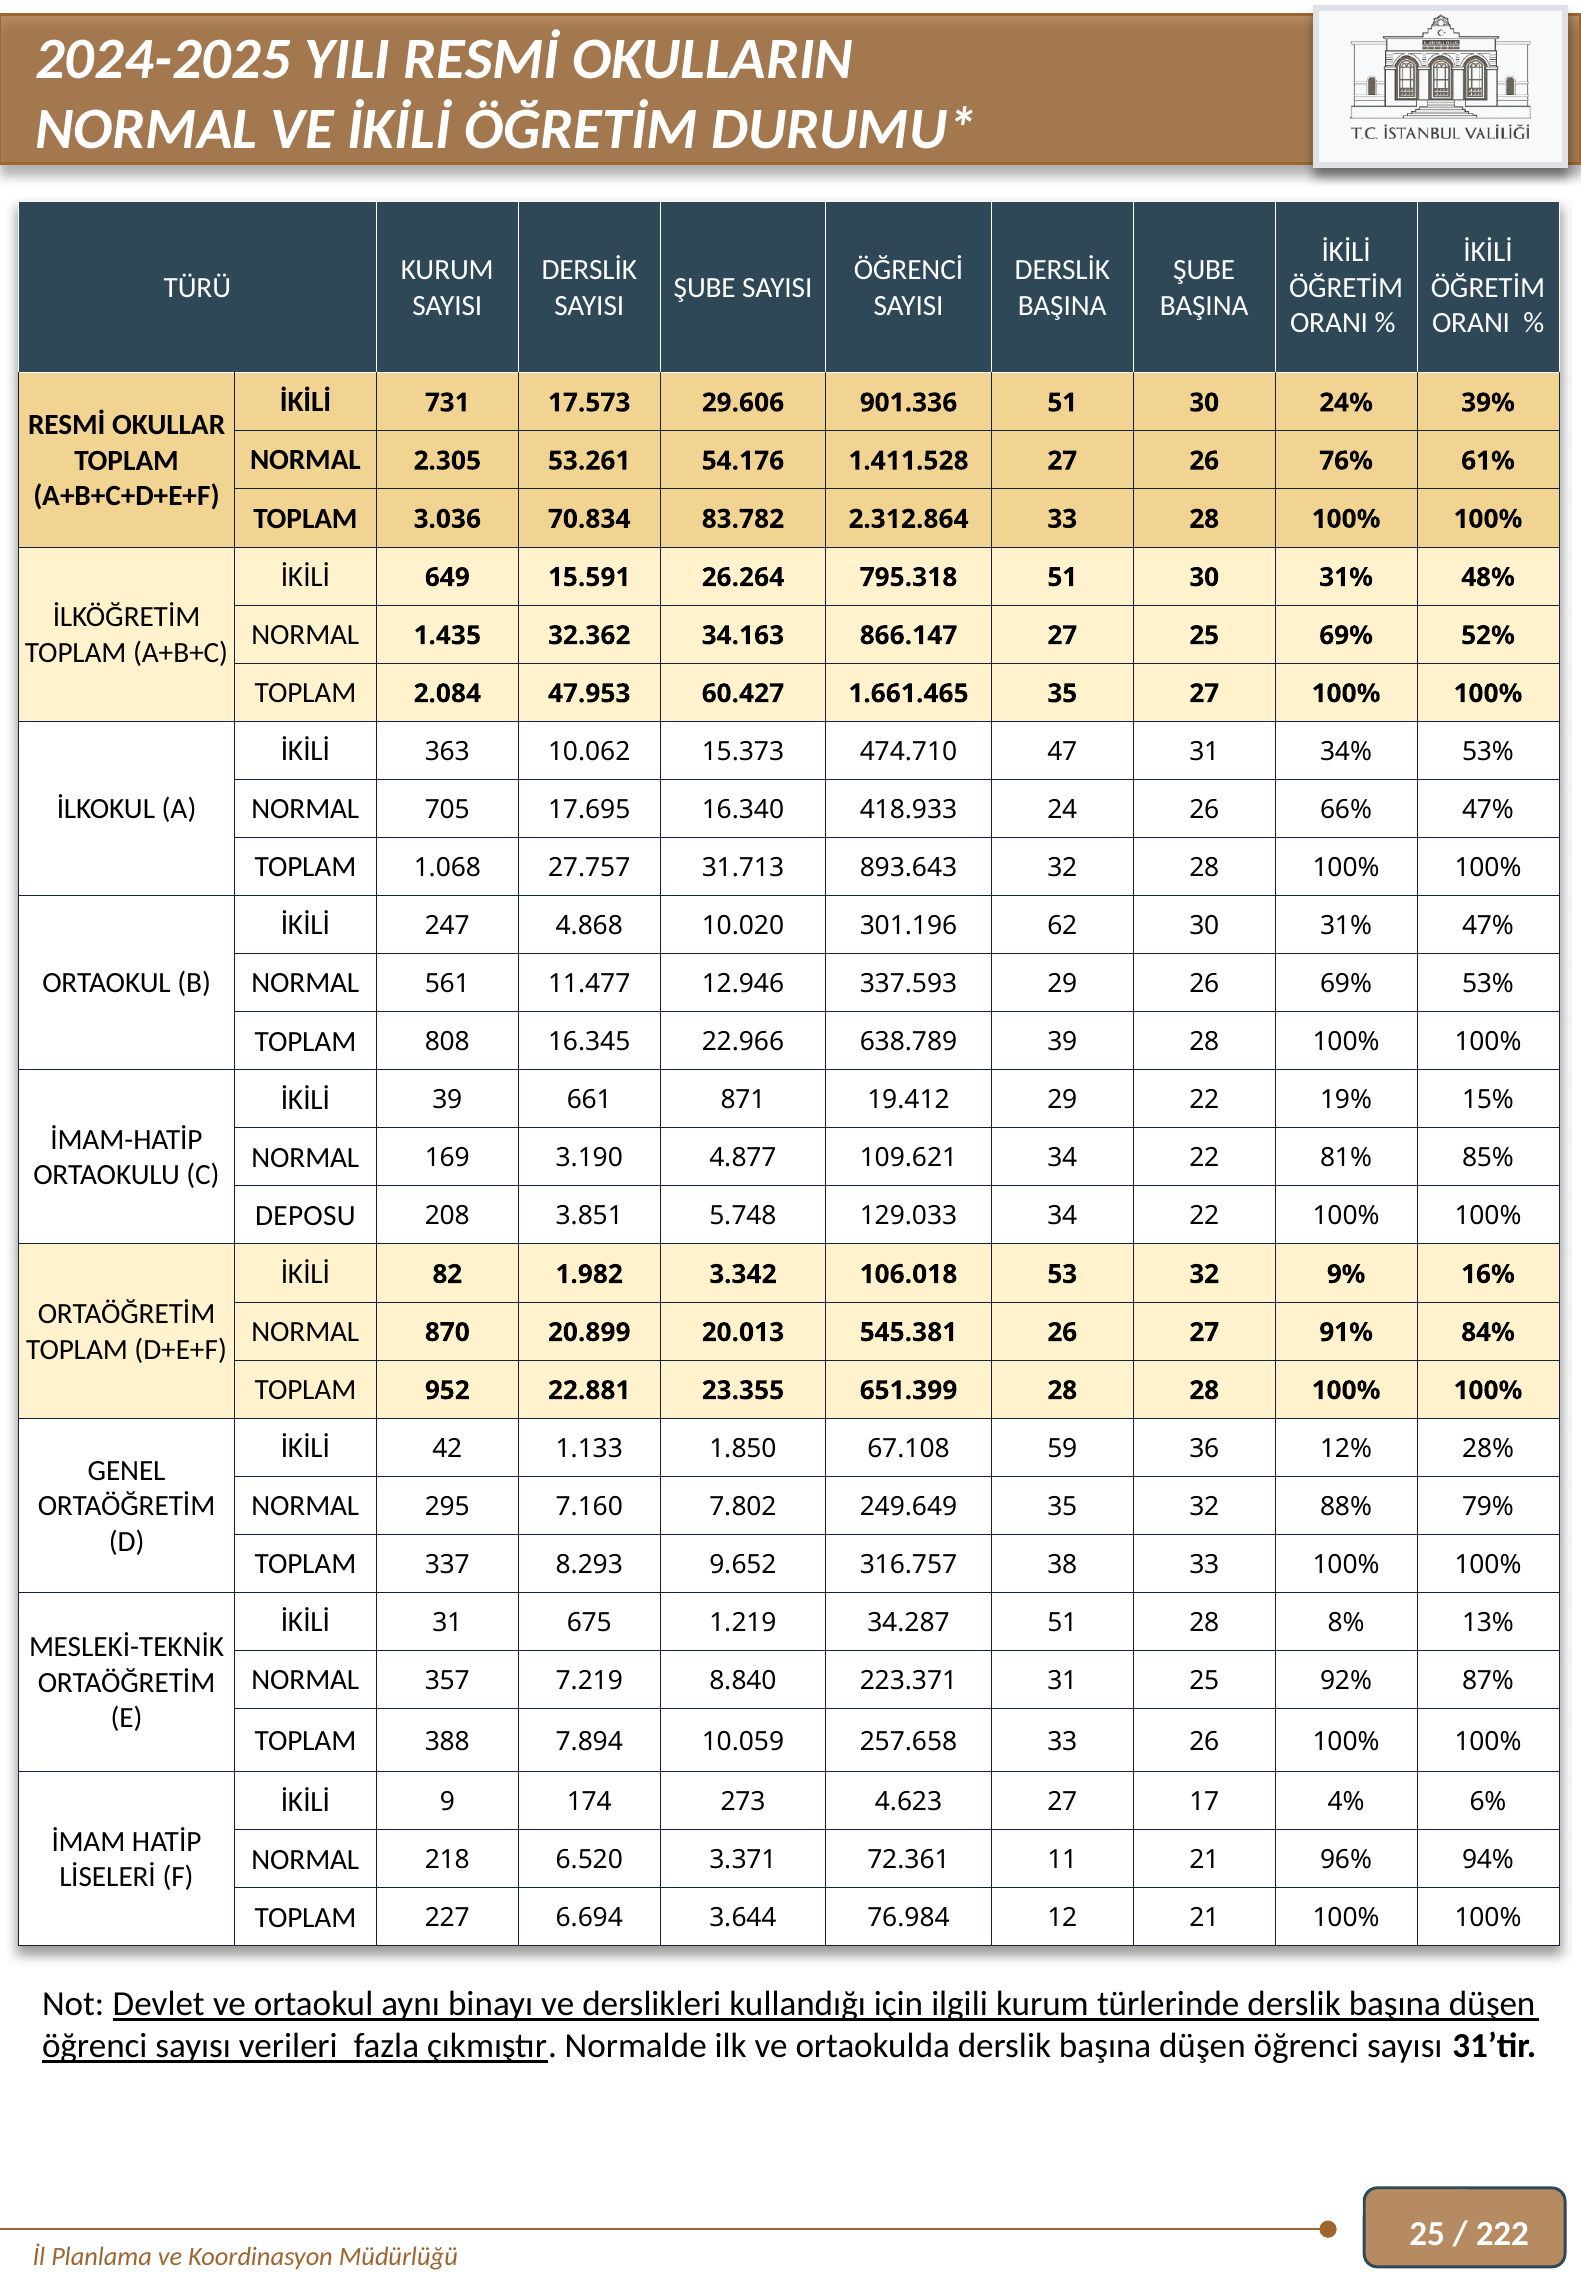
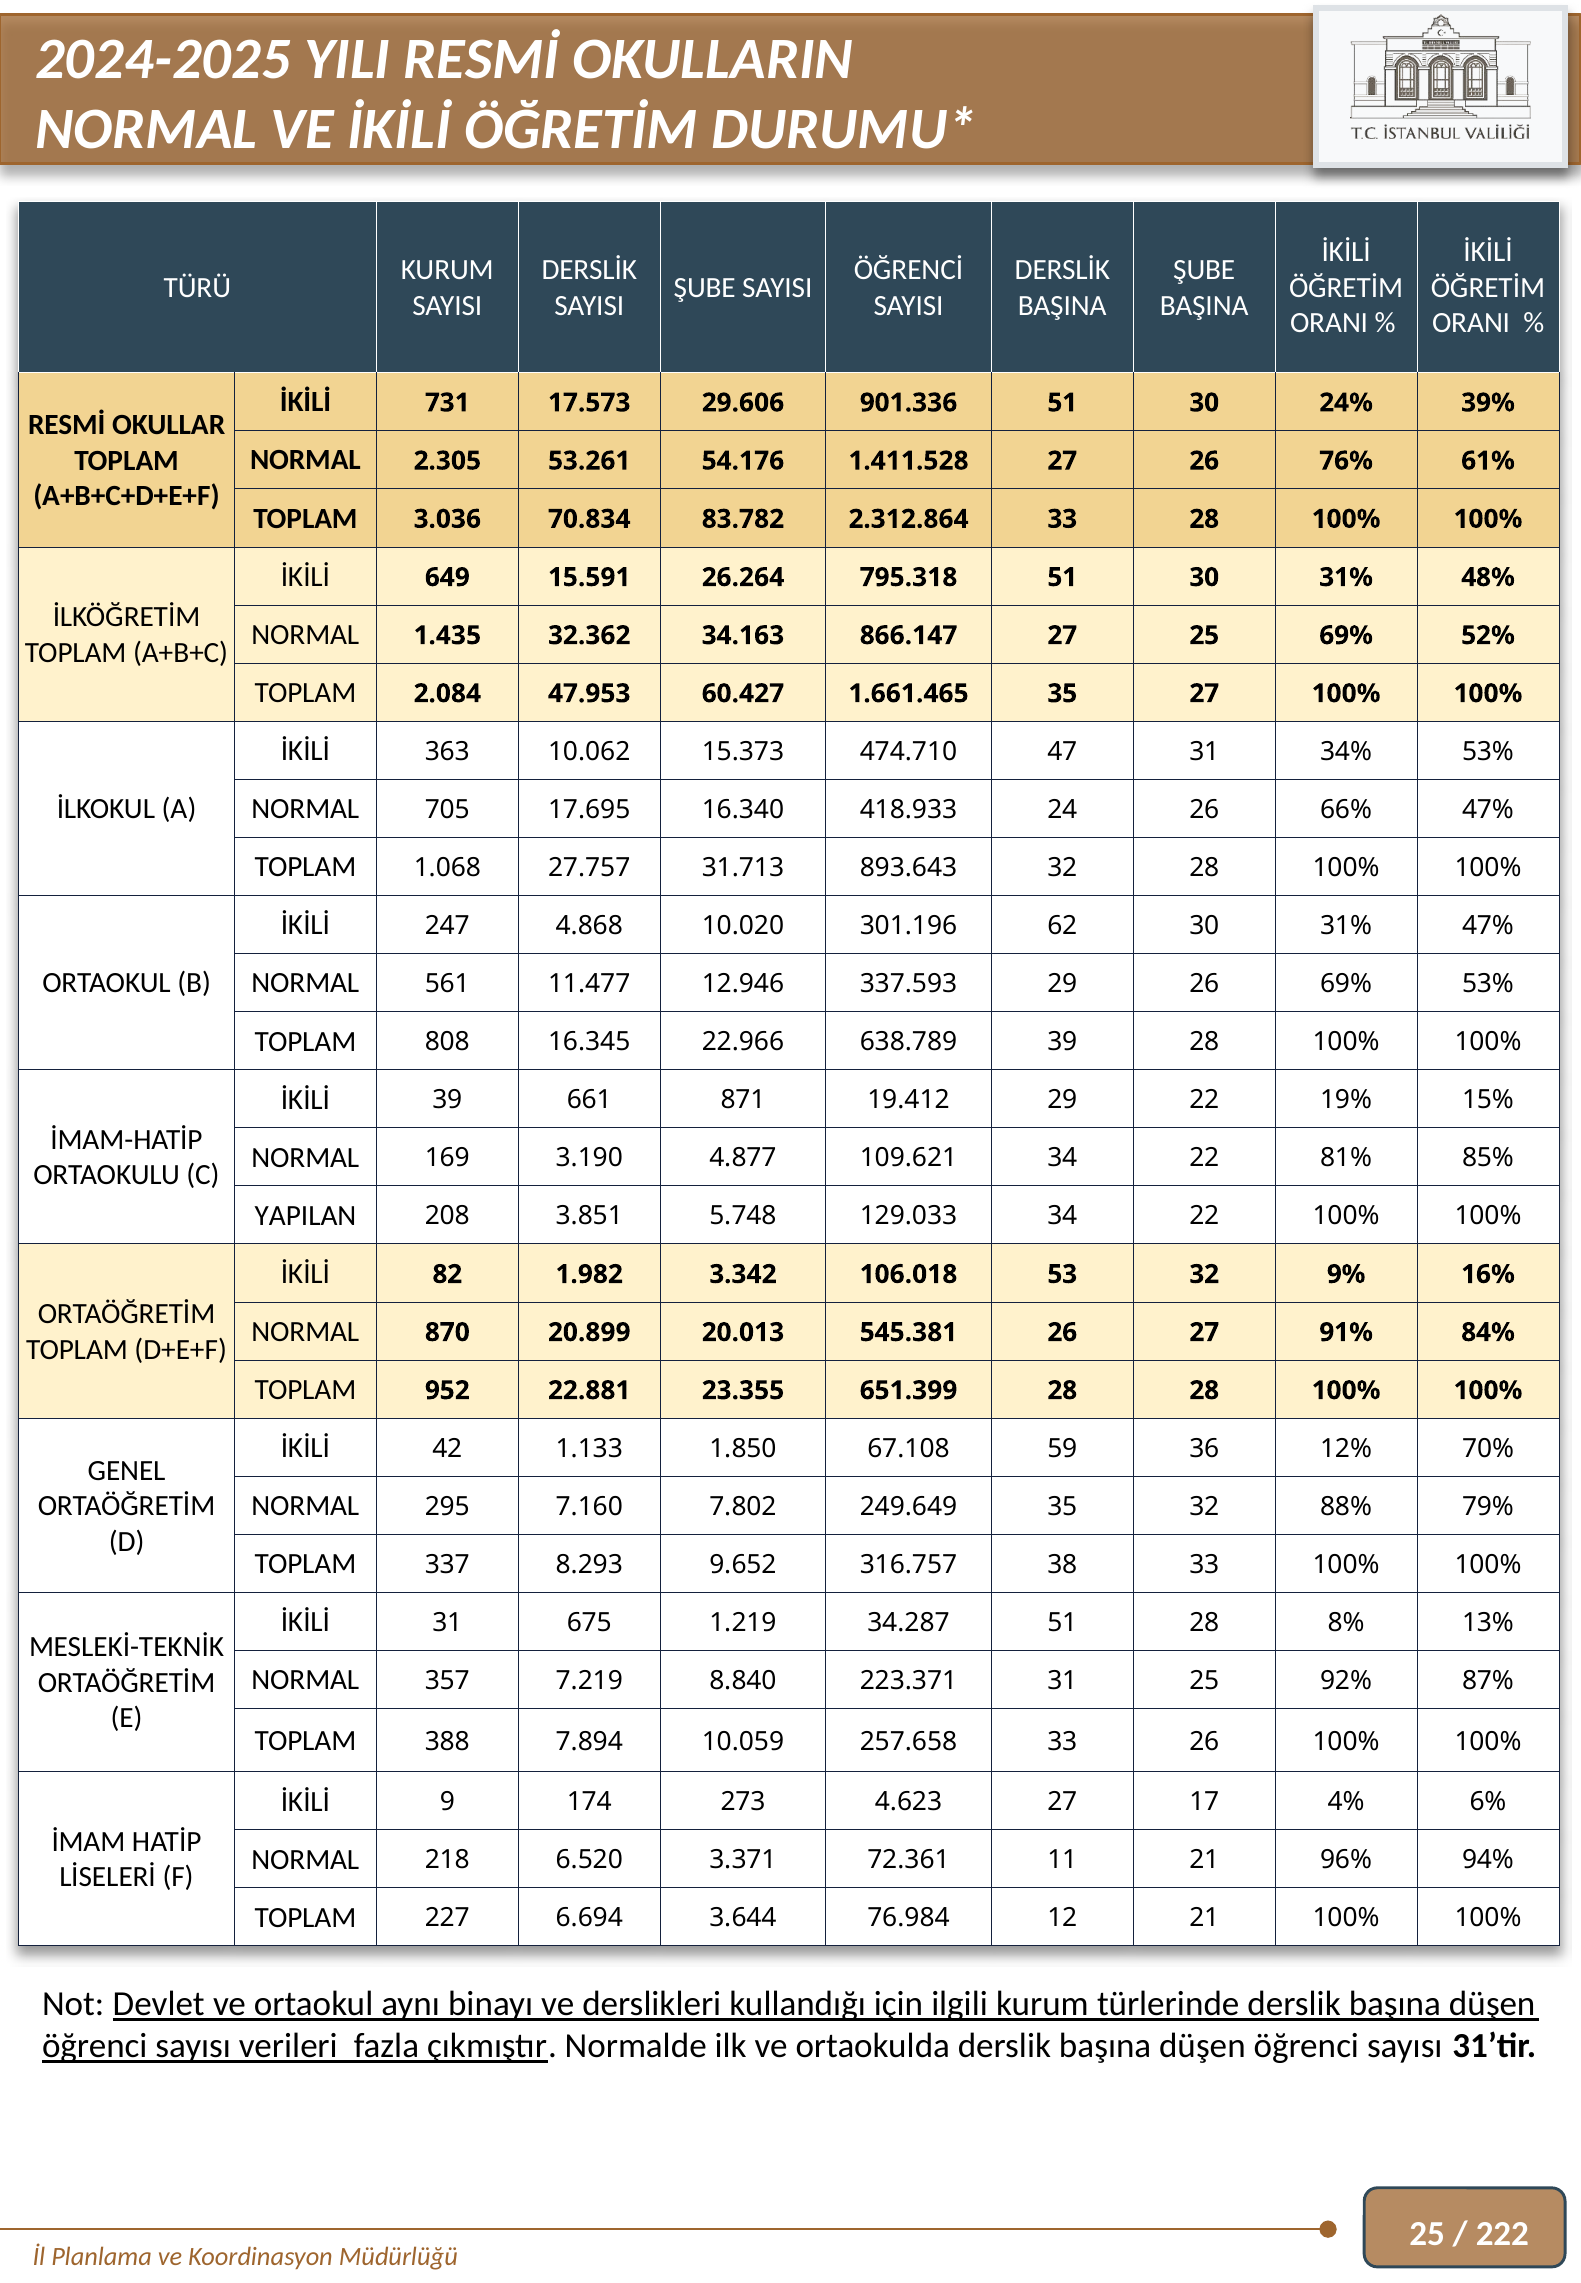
DEPOSU: DEPOSU -> YAPILAN (306, 1216)
28%: 28% -> 70% (1488, 1449)
